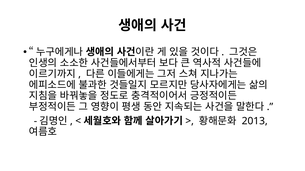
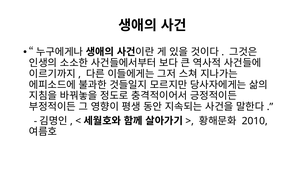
2013: 2013 -> 2010 (255, 121)
